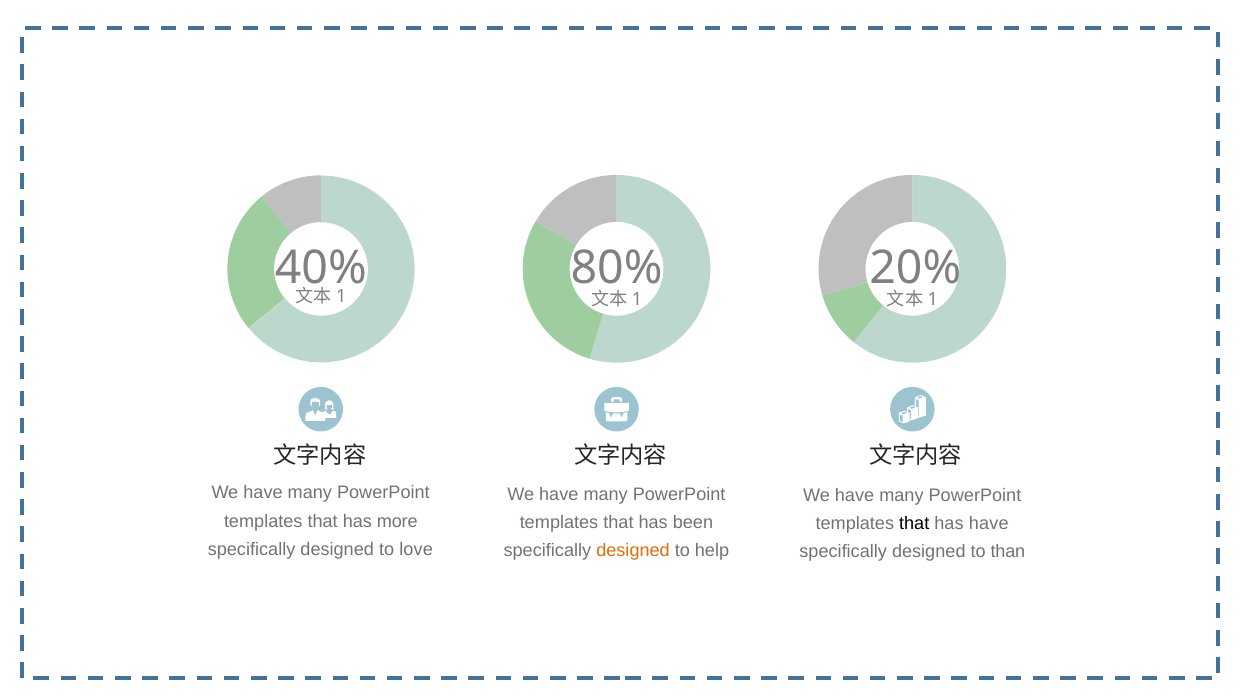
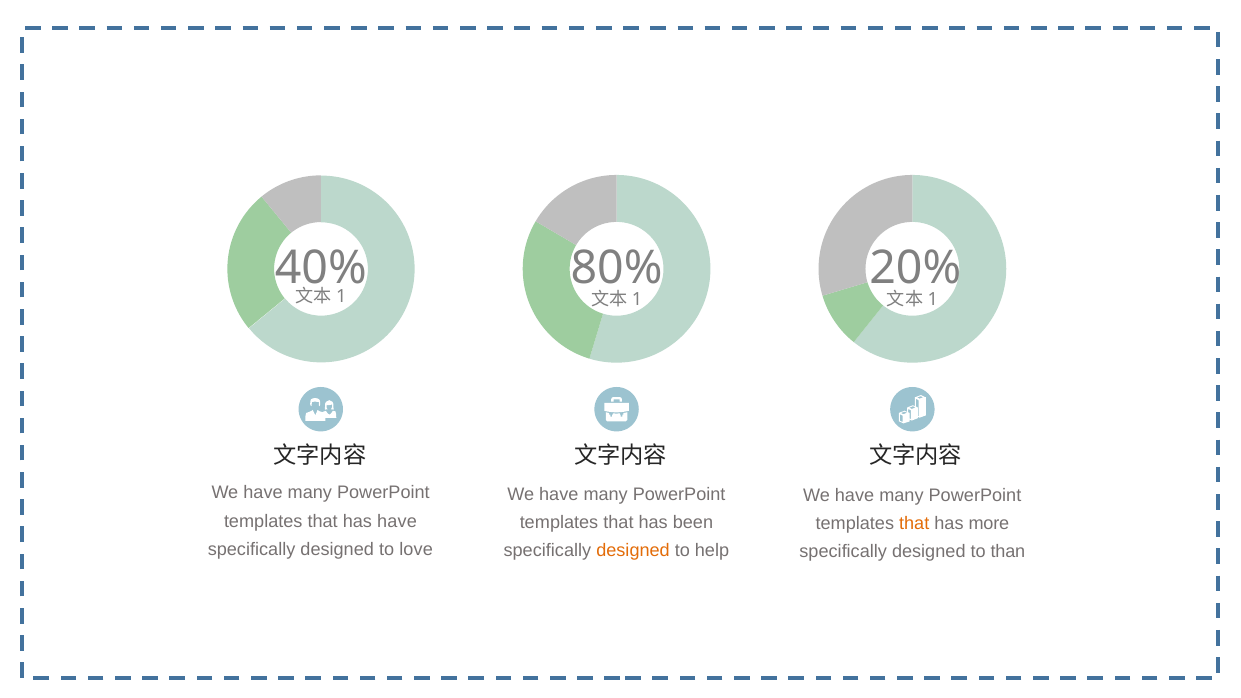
has more: more -> have (397, 521)
that colour: black -> orange (914, 524)
has have: have -> more (989, 524)
